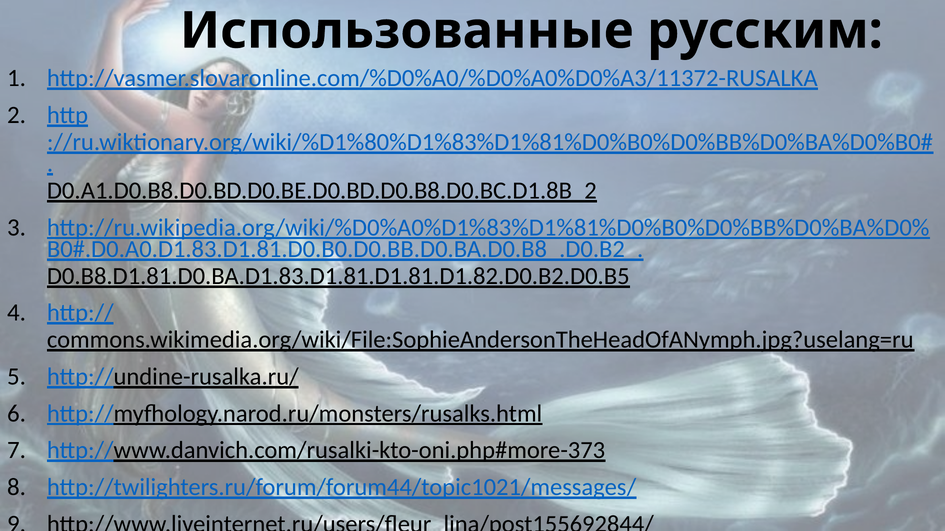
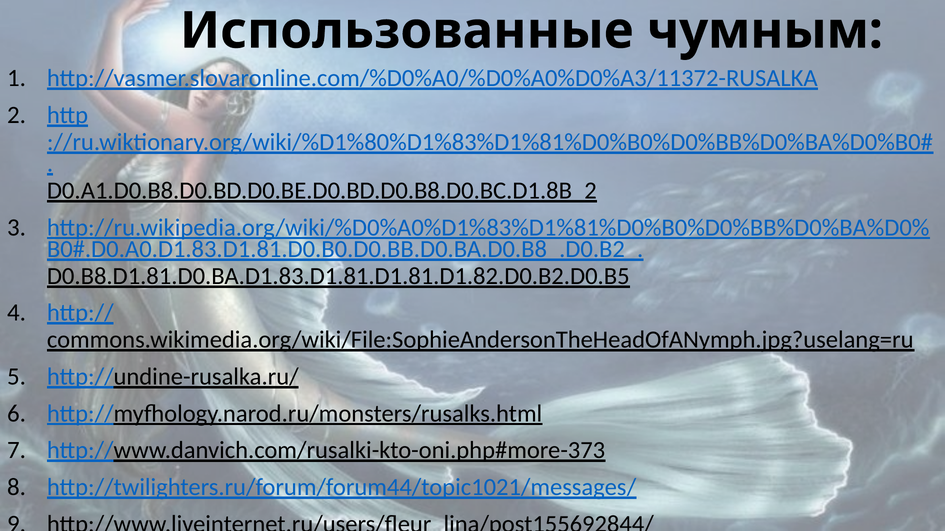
русским: русским -> чумным (765, 31)
